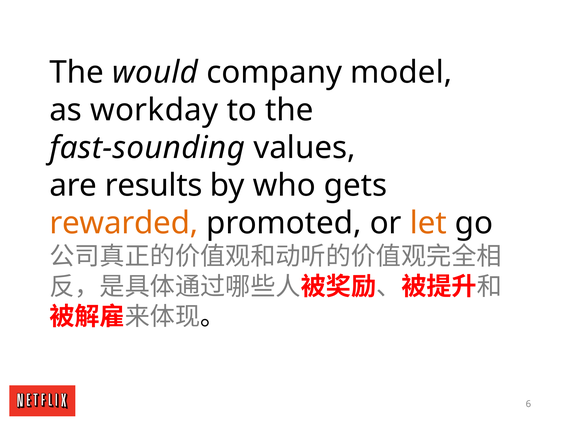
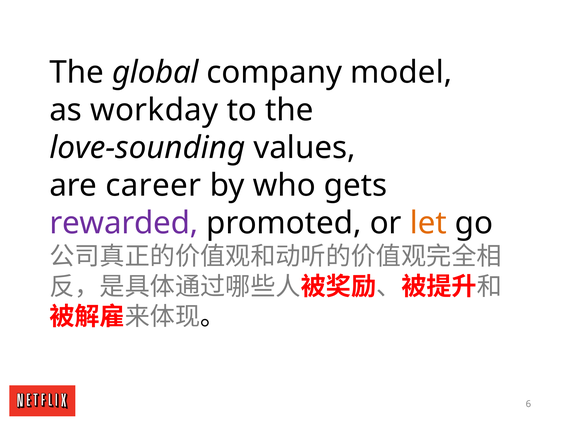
would: would -> global (155, 72)
fast-sounding: fast-sounding -> love-sounding (147, 148)
results: results -> career (153, 185)
rewarded colour: orange -> purple (124, 223)
